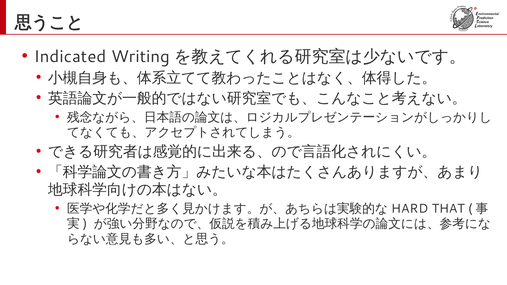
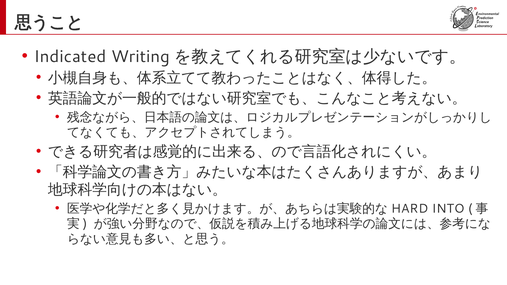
THAT: THAT -> INTO (448, 209)
